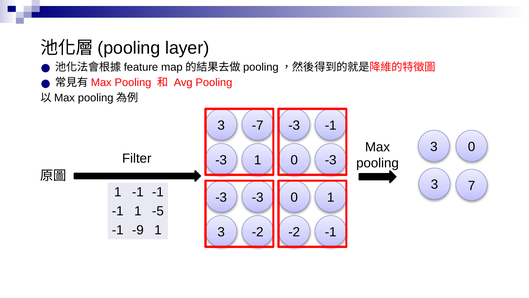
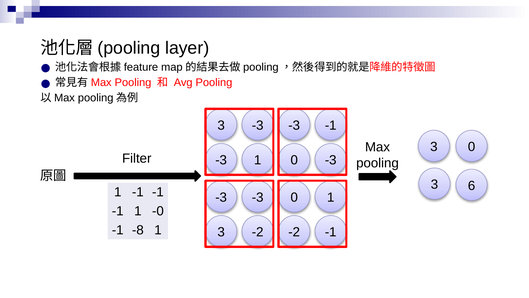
3 -7: -7 -> -3 (258, 125)
7: 7 -> 6 (472, 185)
-5: -5 -> -0 (158, 211)
-9: -9 -> -8 (138, 230)
